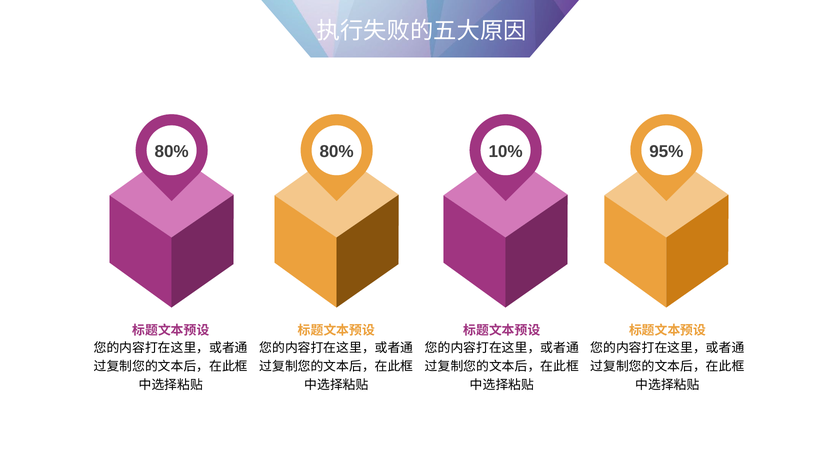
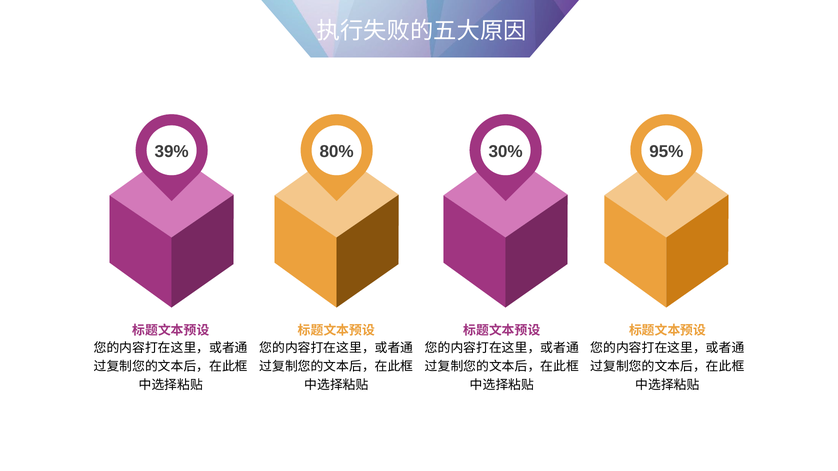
80%: 80% -> 39% (172, 152)
10%: 10% -> 30% (506, 152)
